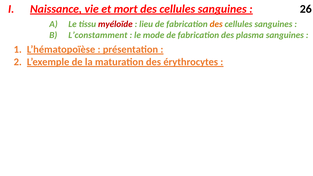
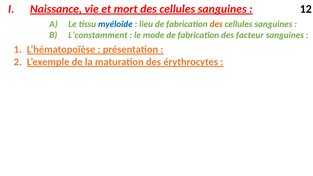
26: 26 -> 12 (306, 9)
myéloïde colour: red -> blue (115, 24)
plasma: plasma -> facteur (250, 35)
